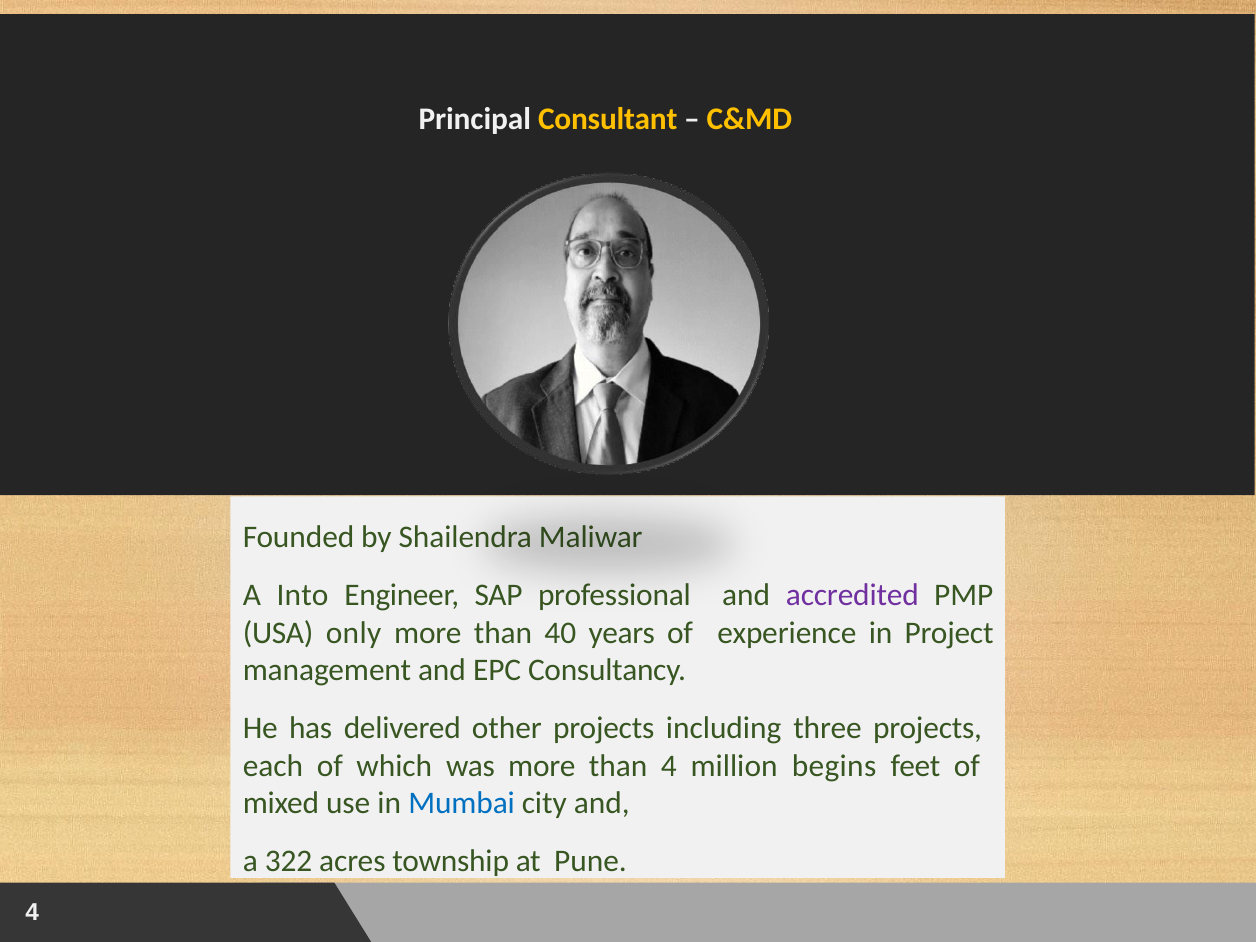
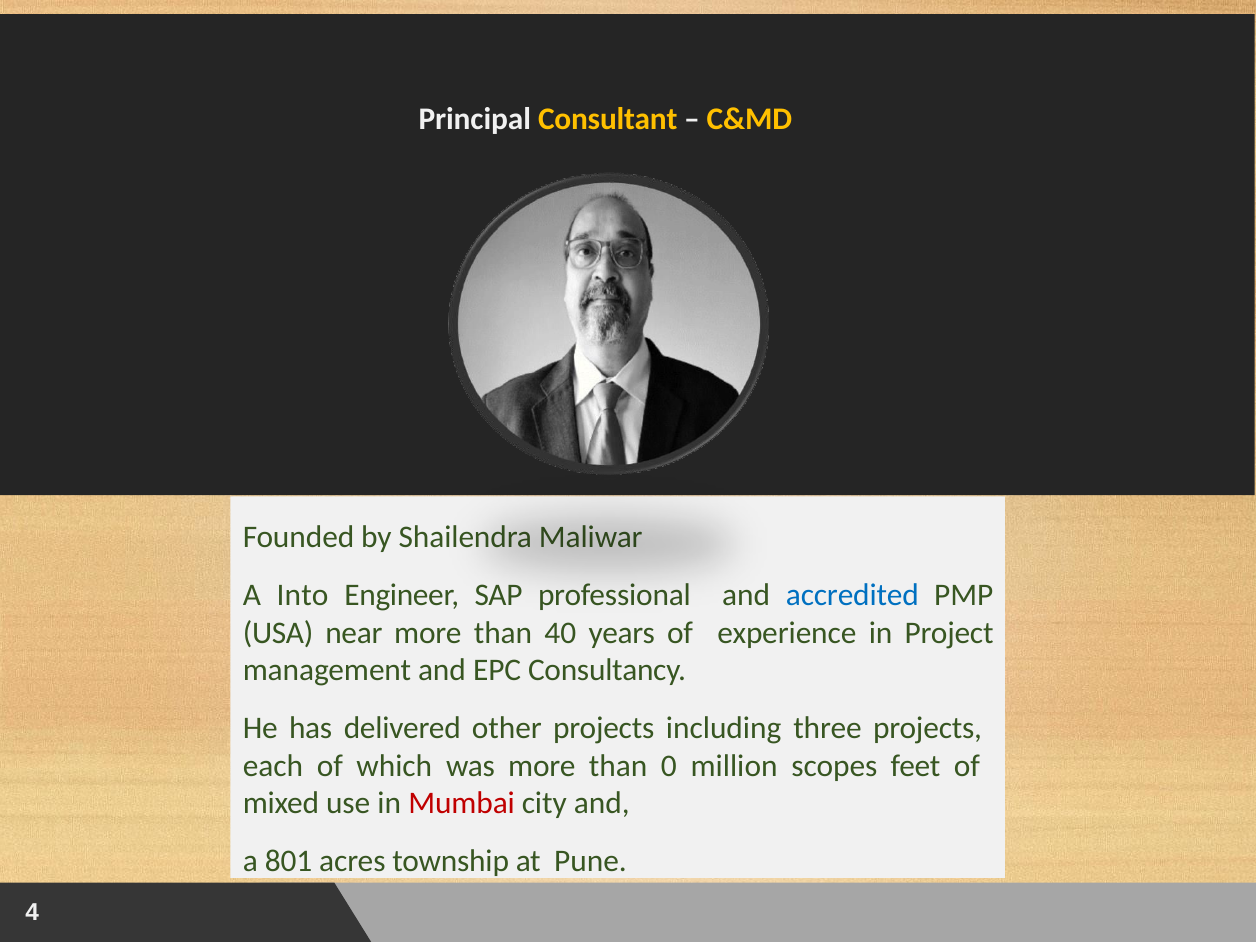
accredited colour: purple -> blue (852, 595)
only: only -> near (354, 633)
than 4: 4 -> 0 (669, 766)
begins: begins -> scopes (834, 766)
Mumbai colour: blue -> red (462, 804)
322: 322 -> 801 (289, 861)
